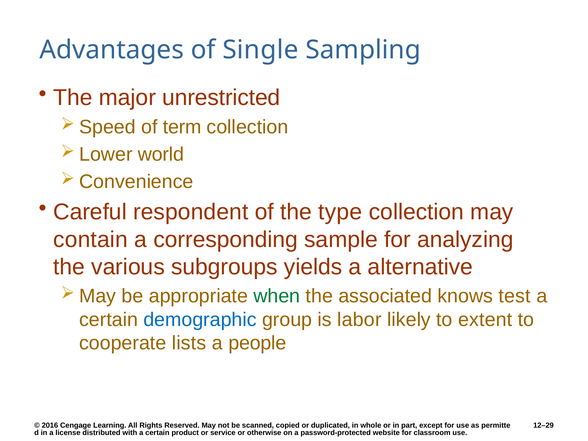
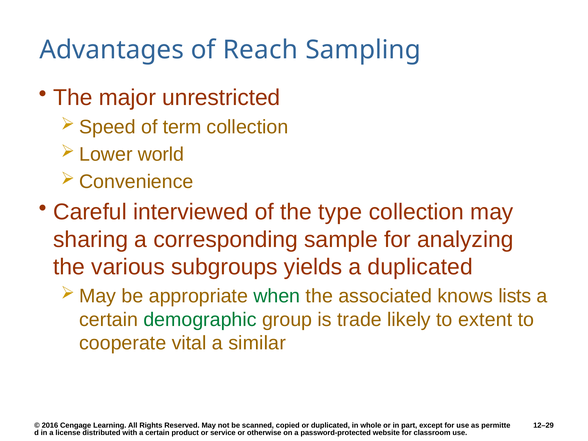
Single: Single -> Reach (260, 50)
respondent: respondent -> interviewed (191, 212)
contain: contain -> sharing (91, 239)
a alternative: alternative -> duplicated (420, 267)
test: test -> lists (515, 296)
demographic colour: blue -> green (200, 320)
labor: labor -> trade (359, 320)
lists: lists -> vital (189, 343)
people: people -> similar (257, 343)
